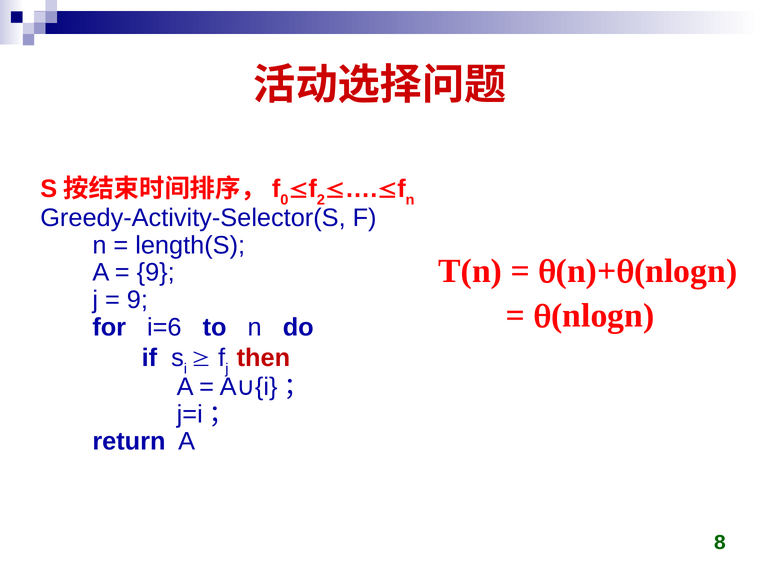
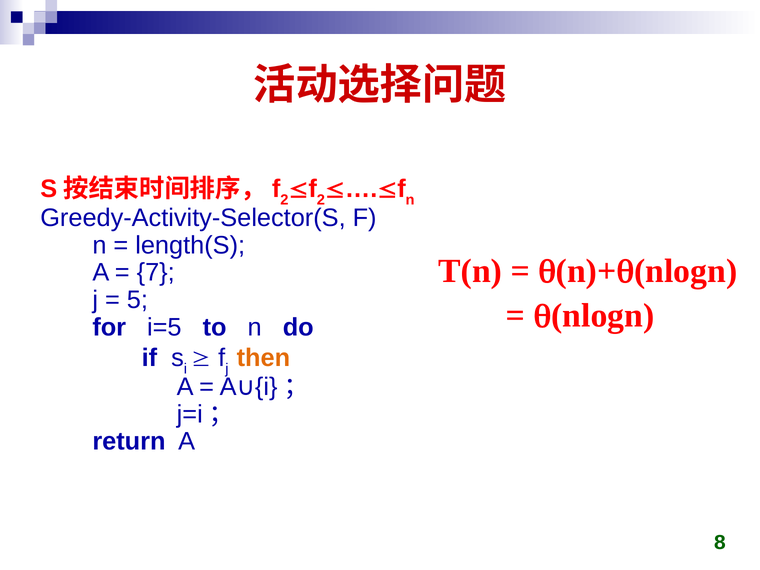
0: 0 -> 2 (284, 200)
9: 9 -> 7 (156, 273)
9: 9 -> 5 (137, 300)
i=6: i=6 -> i=5 (164, 327)
then colour: red -> orange (263, 358)
